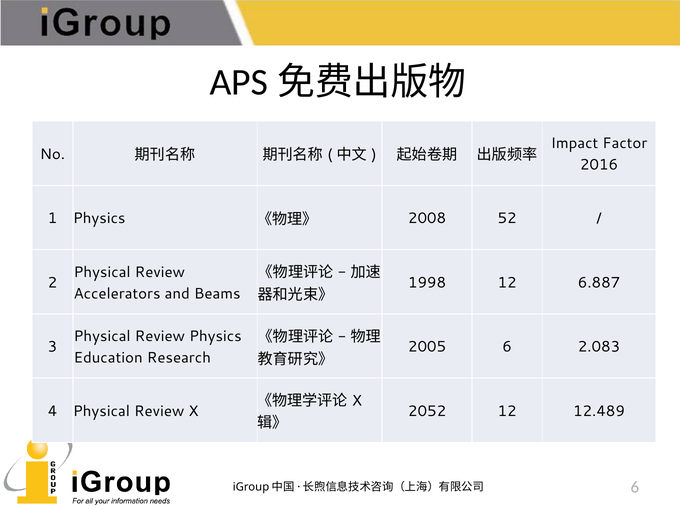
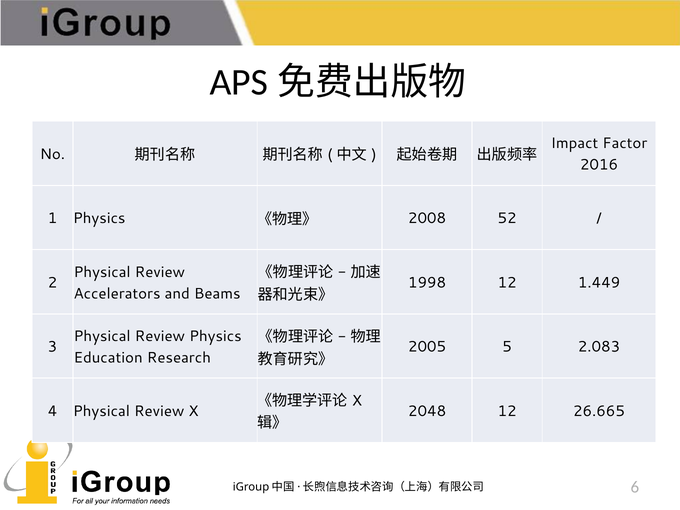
6.887: 6.887 -> 1.449 (599, 283)
2005 6: 6 -> 5 (507, 347)
2052: 2052 -> 2048 (427, 411)
12.489: 12.489 -> 26.665 (599, 411)
